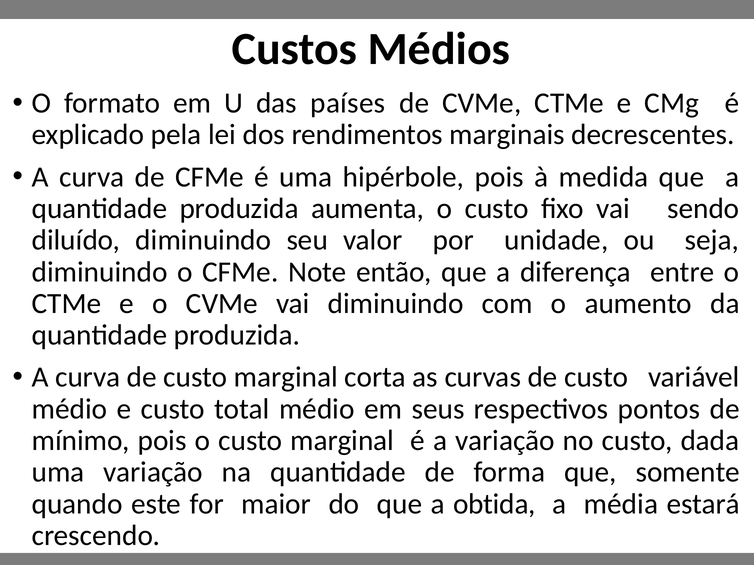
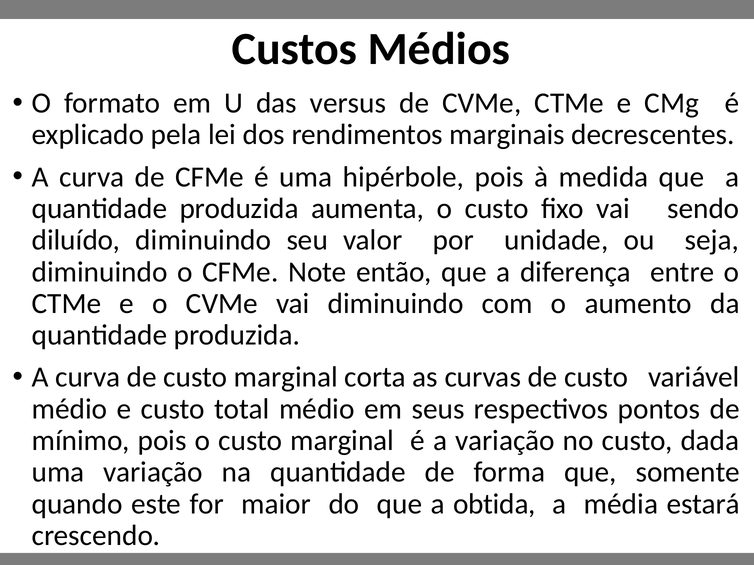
países: países -> versus (348, 103)
